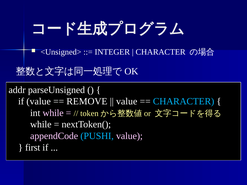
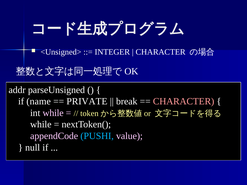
if value: value -> name (39, 102)
REMOVE: REMOVE -> PRIVATE (87, 102)
value: value -> break (127, 102)
CHARACTER colour: light blue -> pink (184, 102)
first: first -> null (33, 148)
